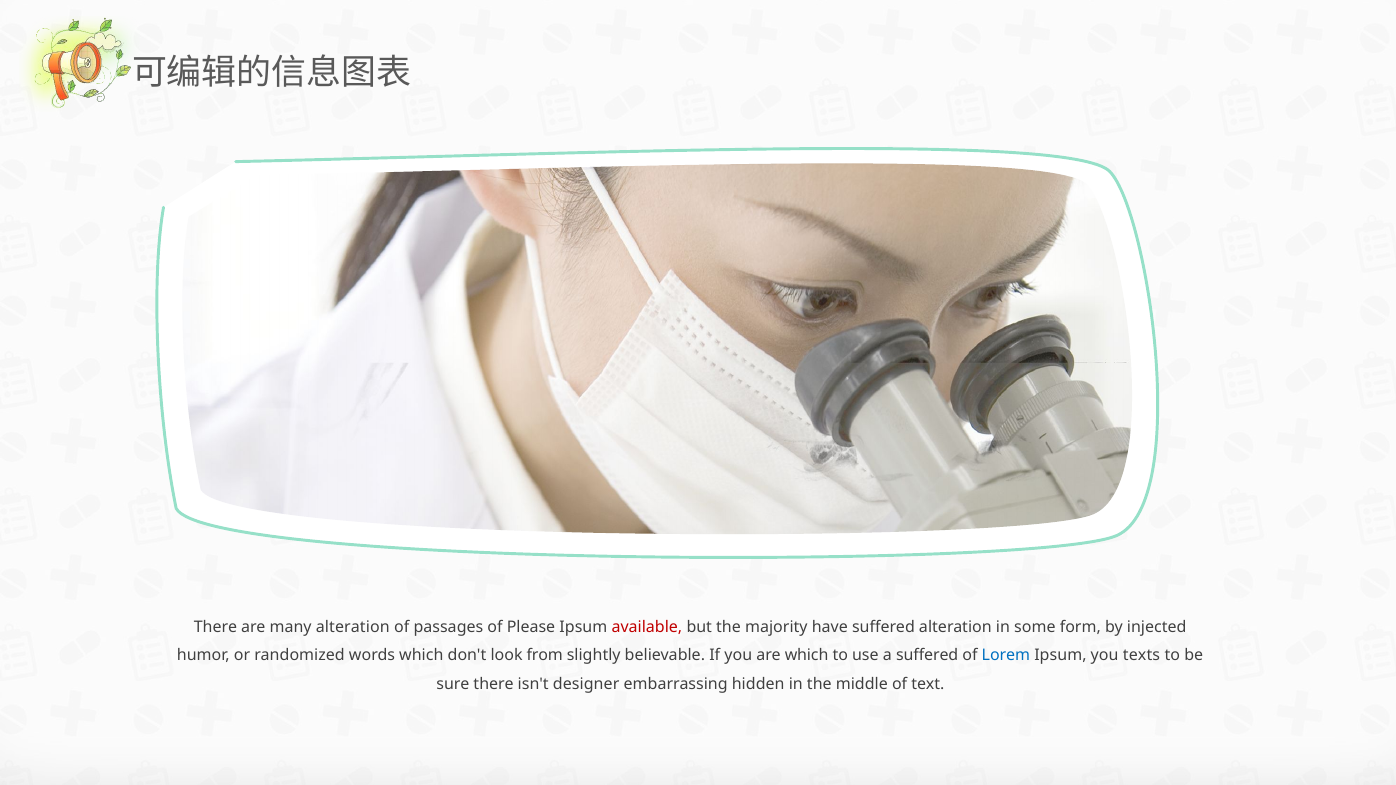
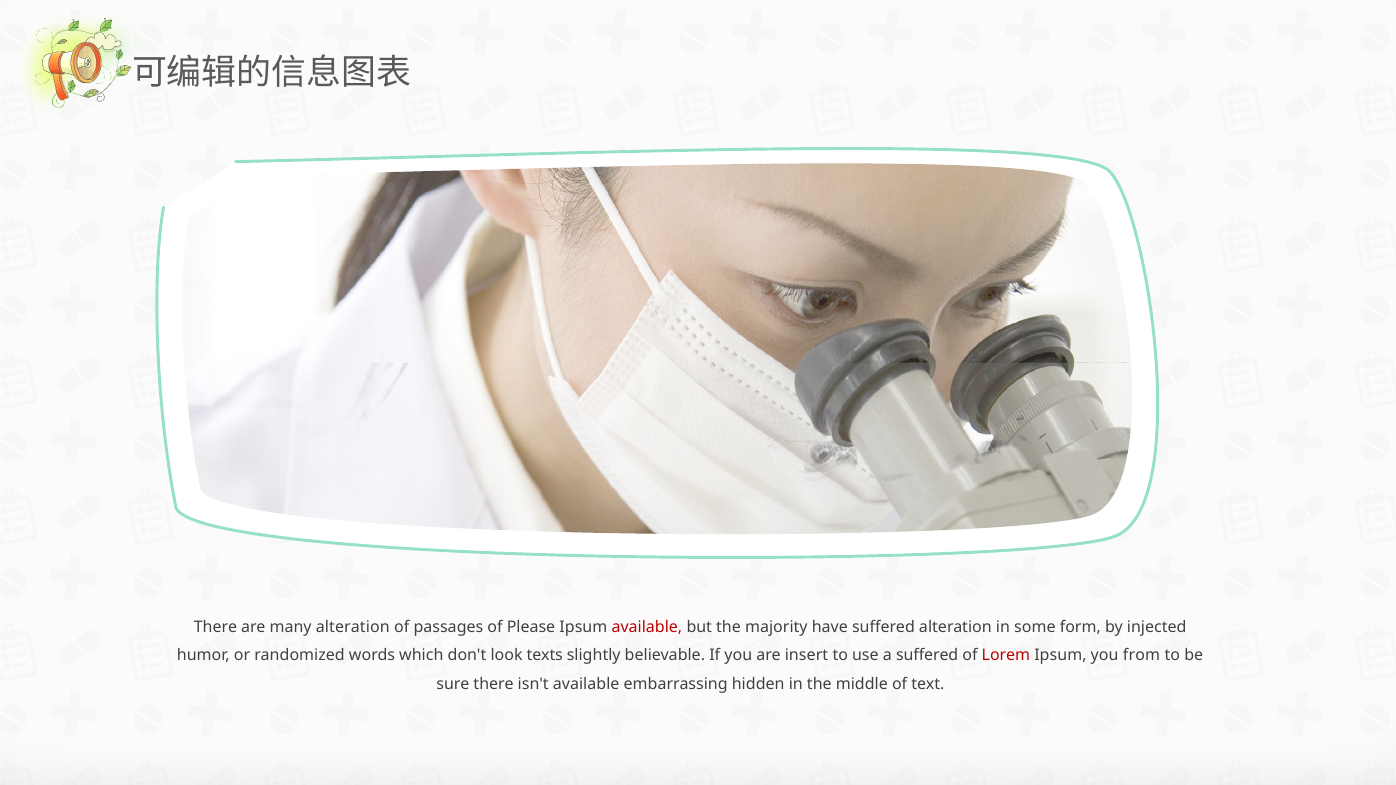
from: from -> texts (545, 656)
are which: which -> insert (806, 656)
Lorem colour: blue -> red (1006, 656)
texts: texts -> from (1141, 656)
isn't designer: designer -> available (586, 685)
